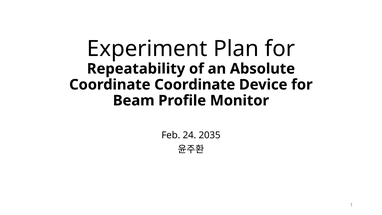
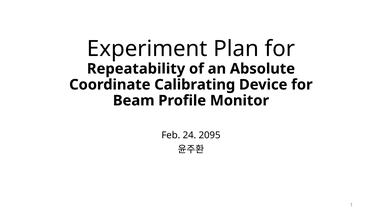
Coordinate Coordinate: Coordinate -> Calibrating (195, 85)
2035: 2035 -> 2095 (210, 135)
